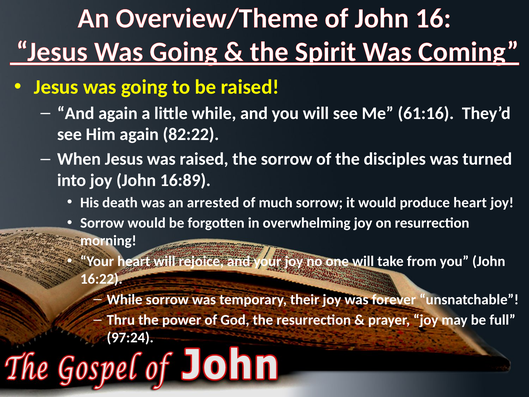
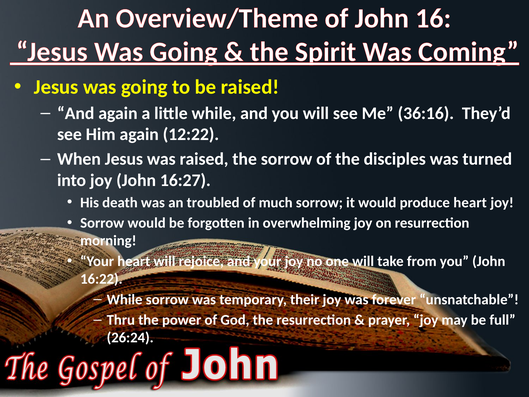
61:16: 61:16 -> 36:16 (426, 113)
82:22: 82:22 -> 12:22 (191, 134)
16:89: 16:89 -> 16:27 (185, 180)
arrested: arrested -> troubled (213, 202)
97:24: 97:24 -> 26:24 (130, 338)
